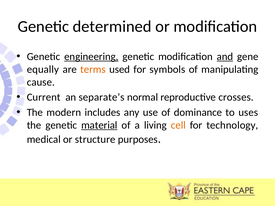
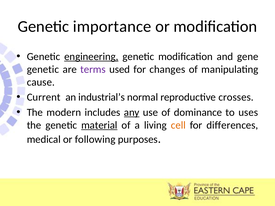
determined: determined -> importance (112, 27)
and underline: present -> none (225, 57)
equally: equally -> genetic (43, 69)
terms colour: orange -> purple (93, 69)
symbols: symbols -> changes (167, 69)
separate’s: separate’s -> industrial’s (102, 97)
any underline: none -> present (132, 112)
technology: technology -> differences (232, 125)
structure: structure -> following (95, 140)
